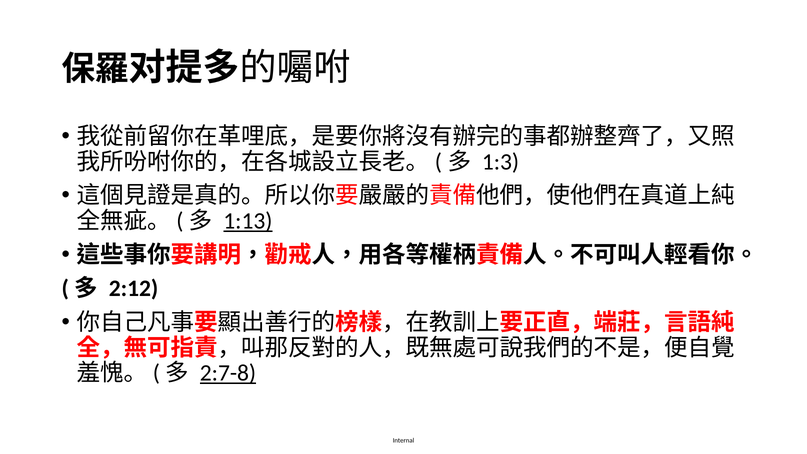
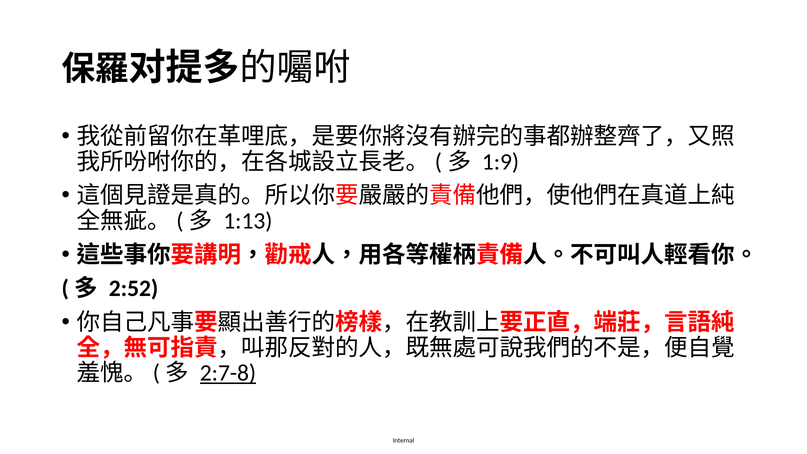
1:3: 1:3 -> 1:9 (501, 162)
1:13 underline: present -> none (248, 221)
2:12: 2:12 -> 2:52 (134, 289)
